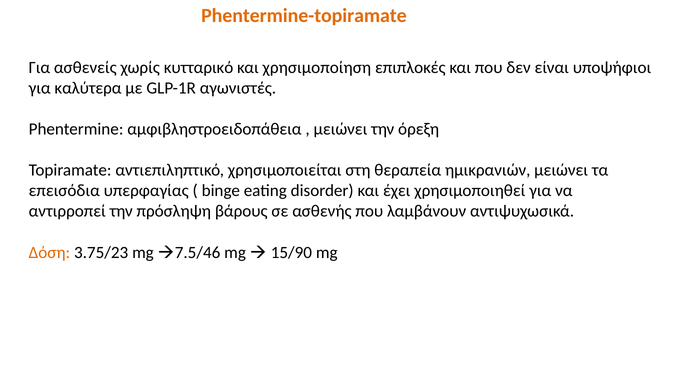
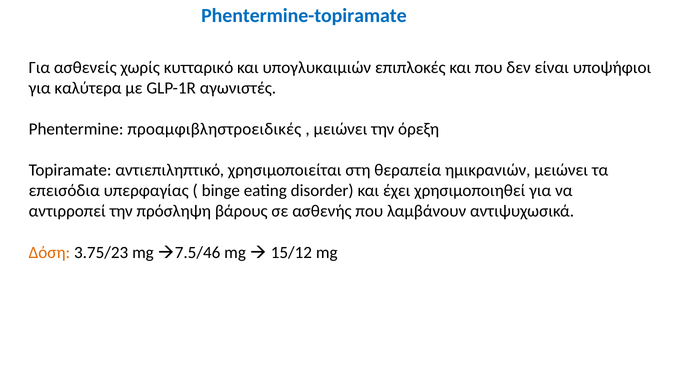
Phentermine-topiramate colour: orange -> blue (304, 16)
χρησιμοποίηση: χρησιμοποίηση -> υπογλυκαιμιών (317, 68)
αμφιβληστροειδοπάθεια: αμφιβληστροειδοπάθεια -> προαμφιβληστροειδικές (214, 129)
15/90: 15/90 -> 15/12 (291, 252)
